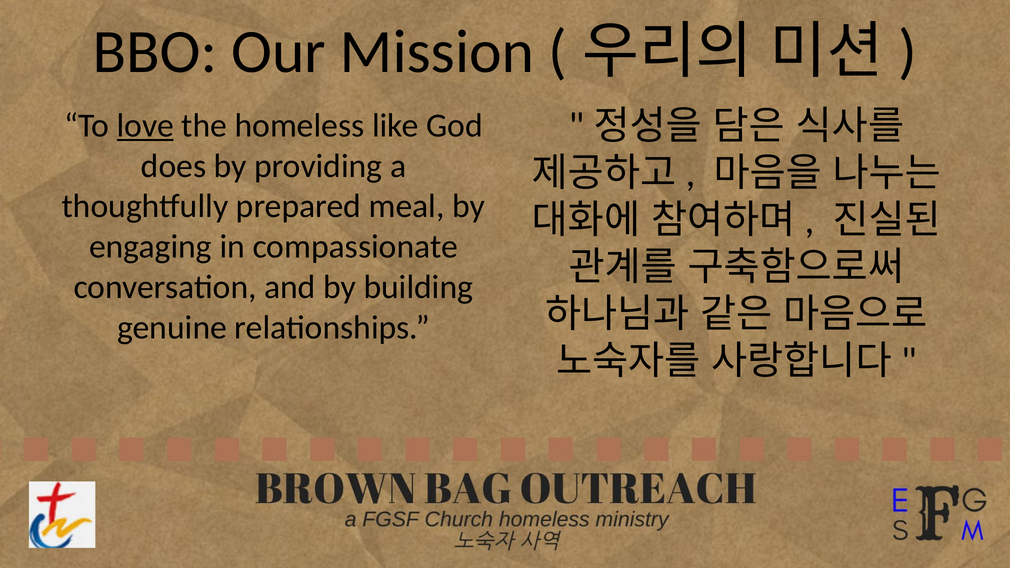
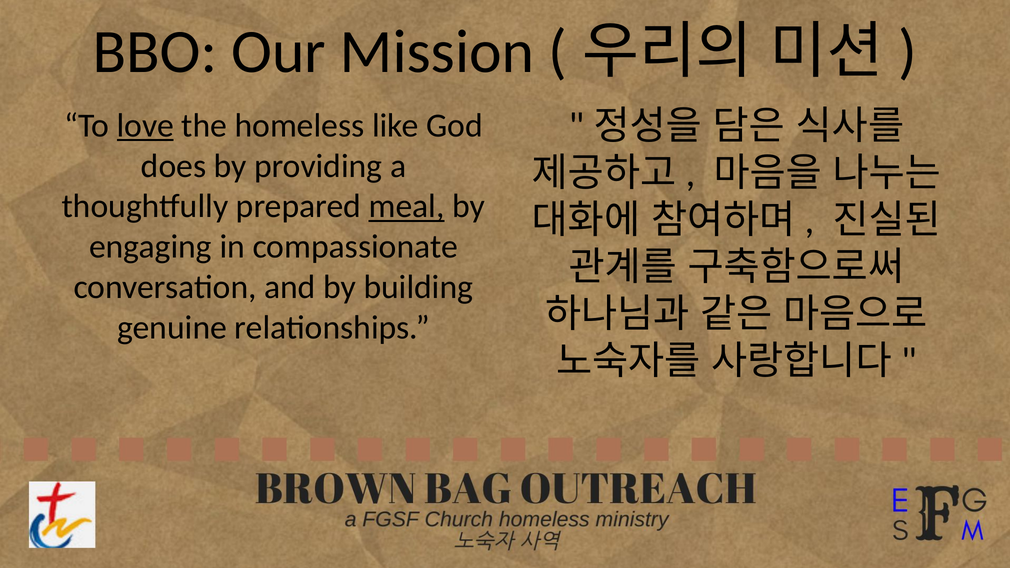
meal underline: none -> present (407, 206)
